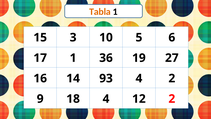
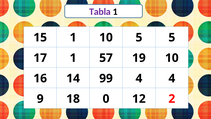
Tabla colour: orange -> purple (100, 12)
15 3: 3 -> 1 (73, 37)
5 6: 6 -> 5 (172, 37)
36: 36 -> 57 (106, 58)
19 27: 27 -> 10 (172, 58)
93: 93 -> 99 (106, 78)
4 2: 2 -> 4 (172, 78)
18 4: 4 -> 0 (106, 99)
